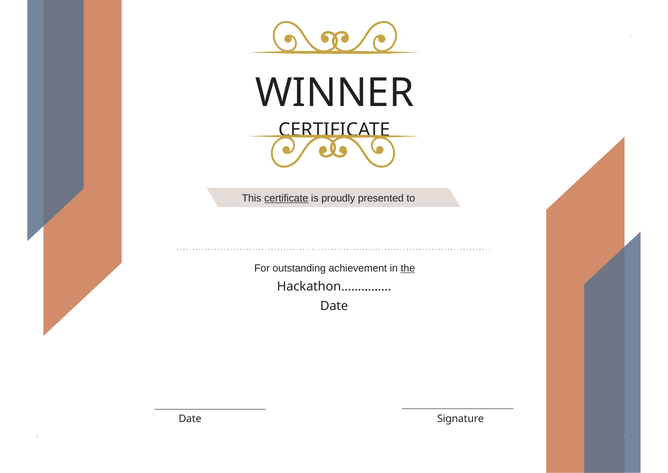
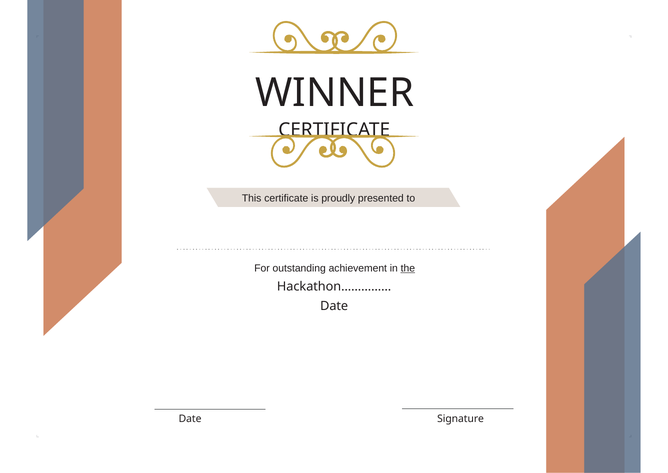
certificate underline: present -> none (286, 198)
